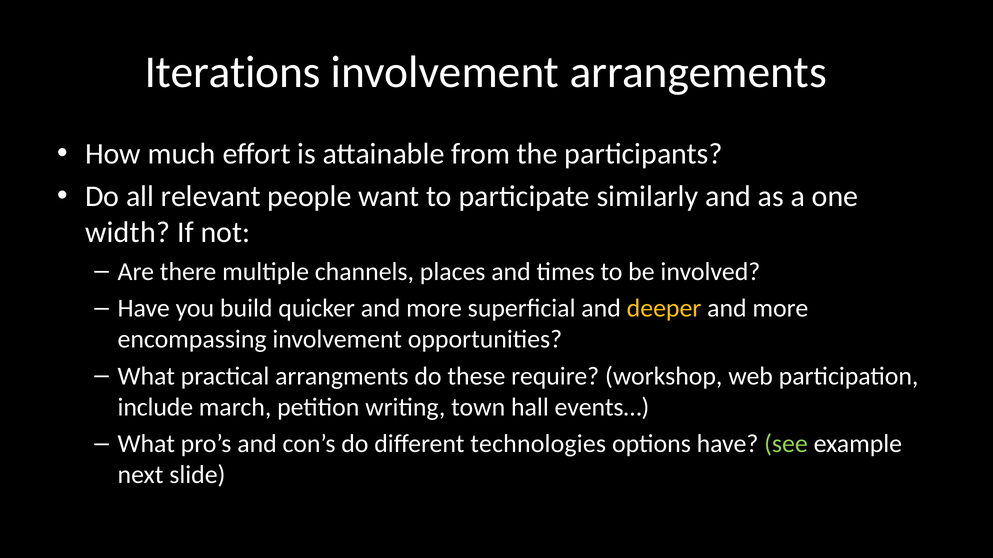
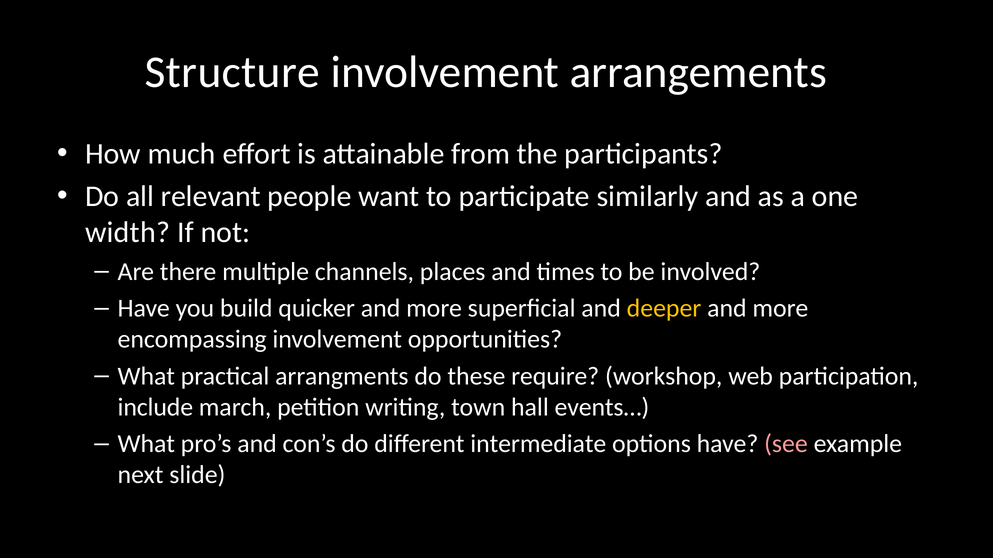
Iterations: Iterations -> Structure (232, 72)
technologies: technologies -> intermediate (538, 444)
see colour: light green -> pink (786, 444)
